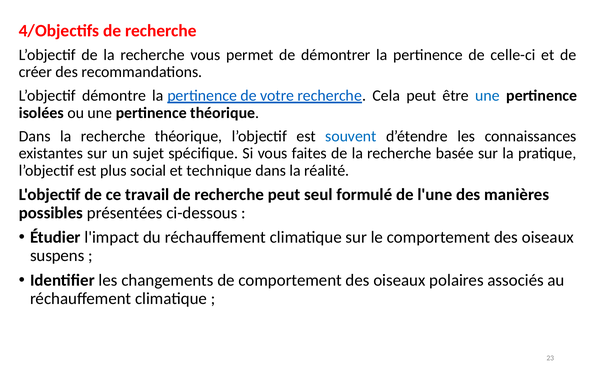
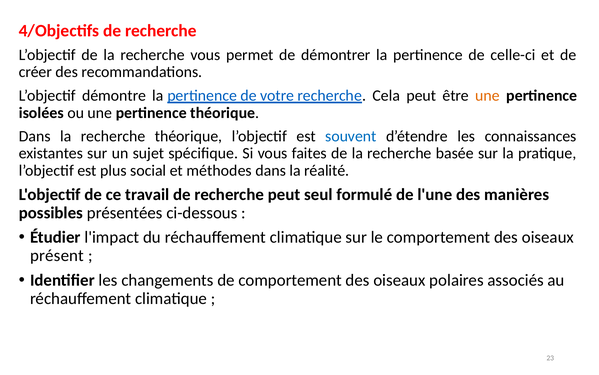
une colour: blue -> orange (487, 96)
technique: technique -> méthodes (219, 170)
suspens: suspens -> présent (57, 255)
